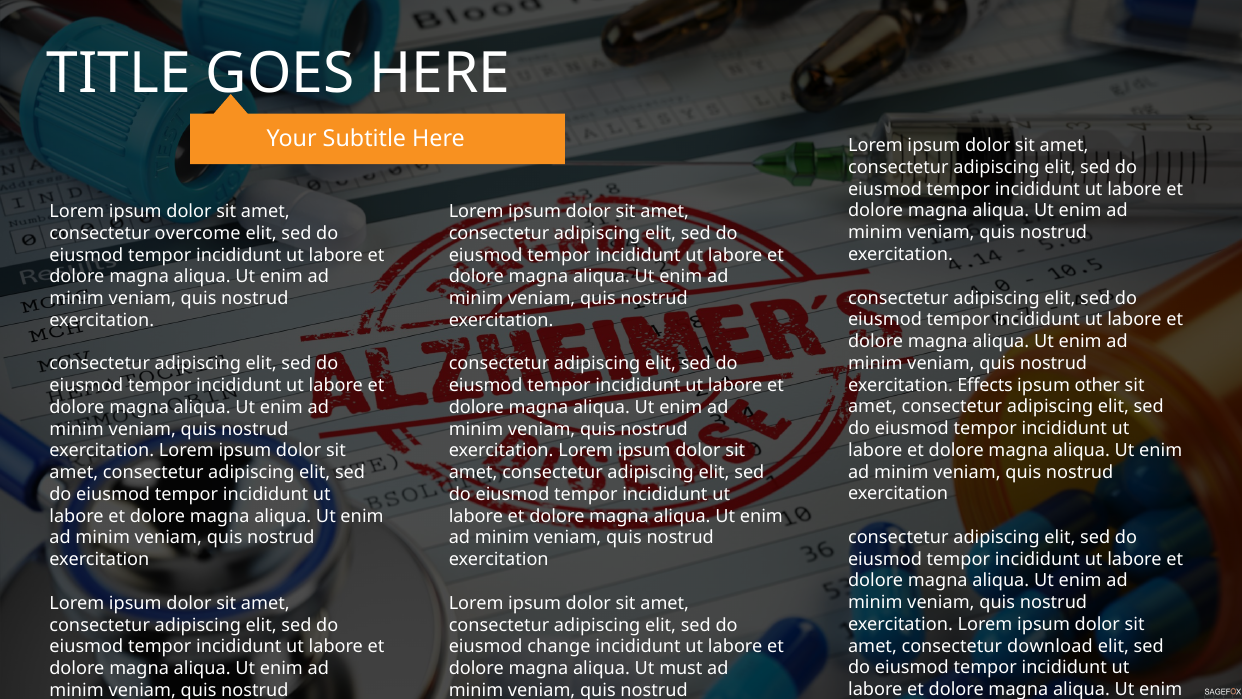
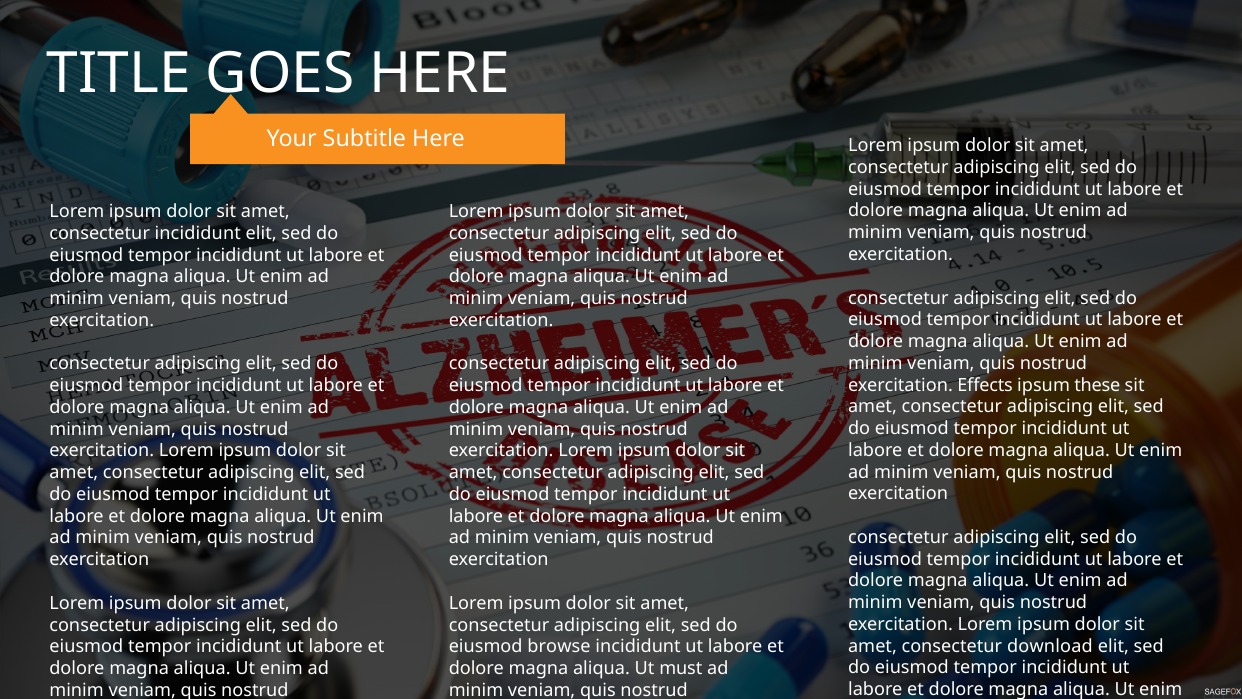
consectetur overcome: overcome -> incididunt (198, 233)
other: other -> these (1097, 385)
change: change -> browse (559, 646)
